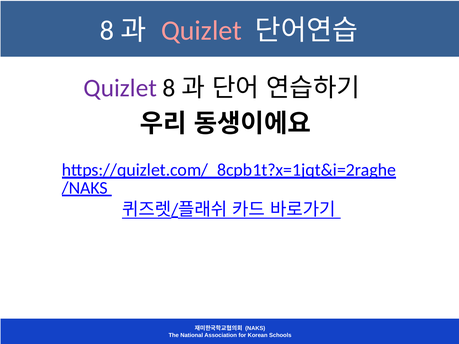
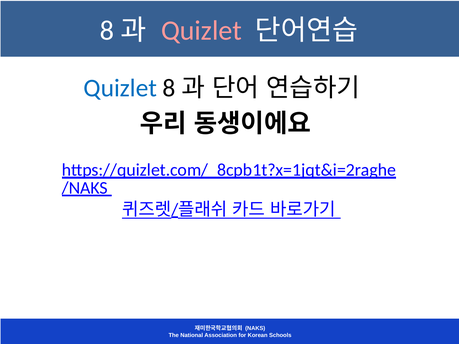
Quizlet colour: purple -> blue (120, 88)
